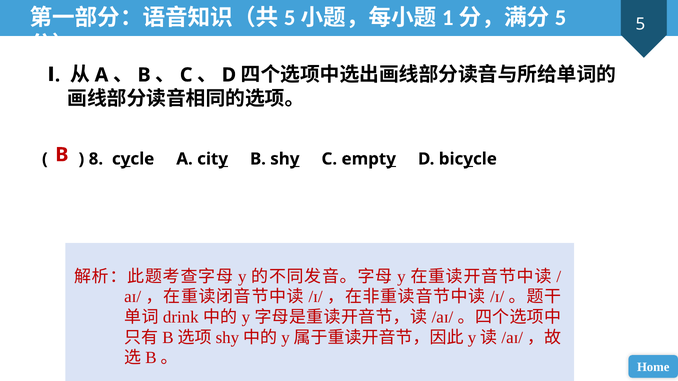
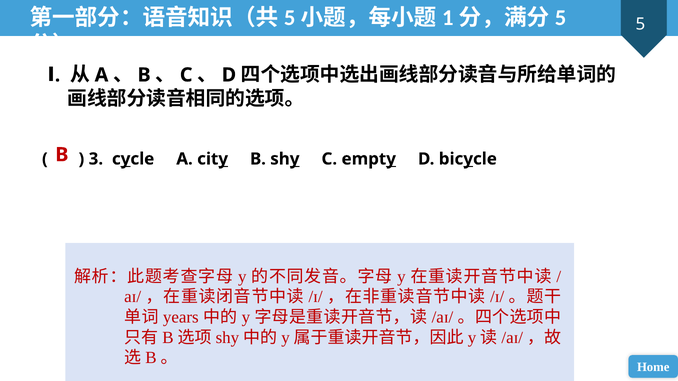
8: 8 -> 3 (96, 159)
drink: drink -> years (181, 317)
